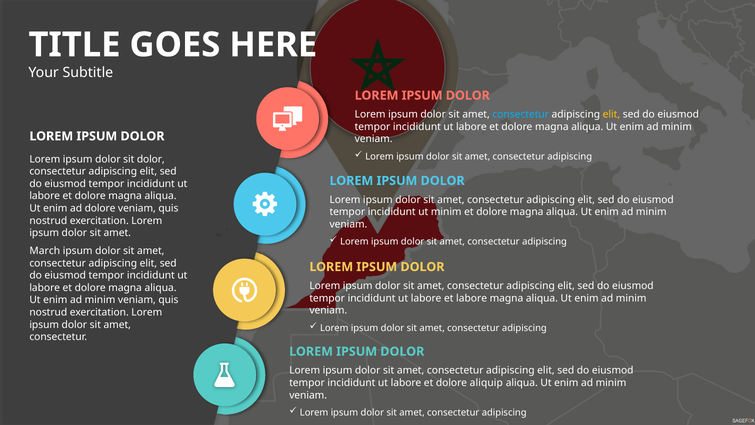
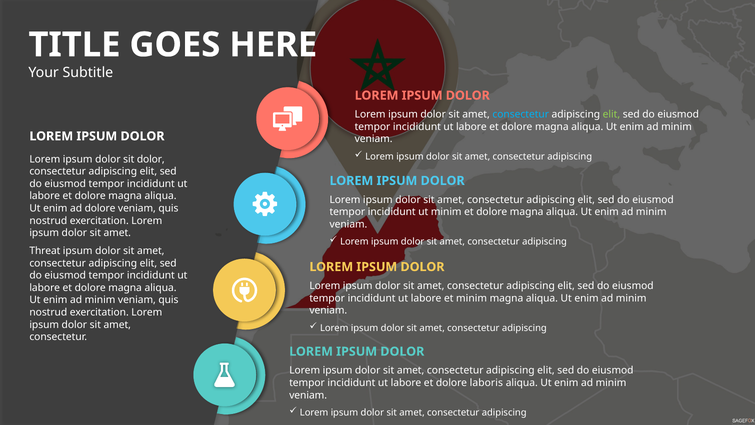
elit colour: yellow -> light green (611, 114)
March: March -> Threat (45, 251)
et labore: labore -> minim (472, 298)
aliquip: aliquip -> laboris (486, 383)
